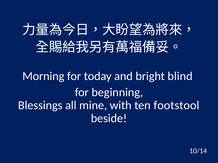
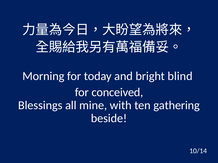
beginning: beginning -> conceived (117, 92)
footstool: footstool -> gathering (177, 106)
